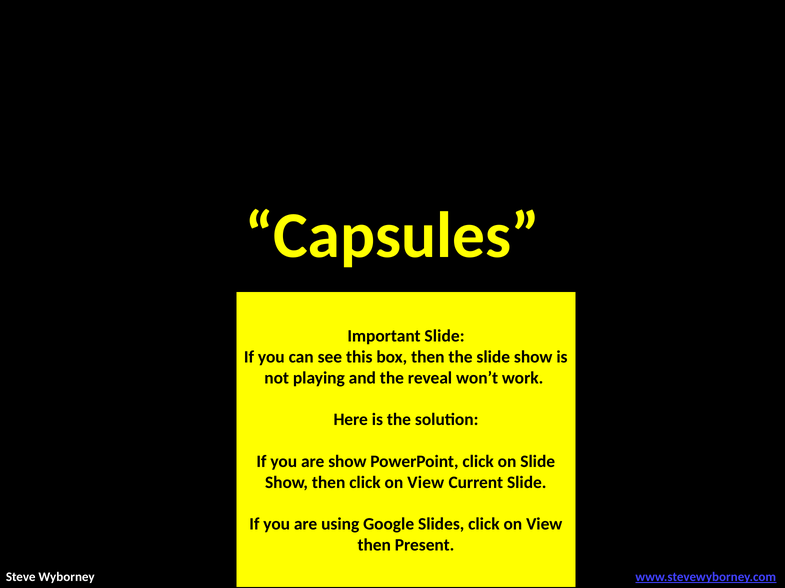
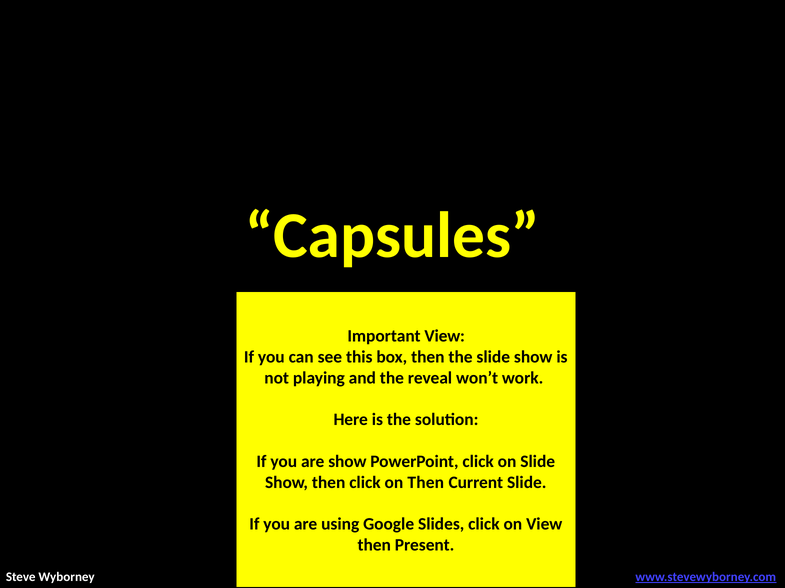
Important Slide: Slide -> View (445, 337)
then click on View: View -> Then (426, 483)
